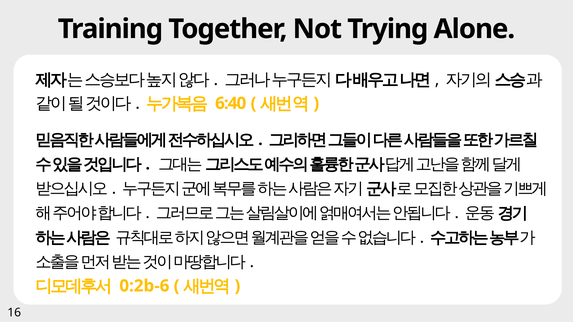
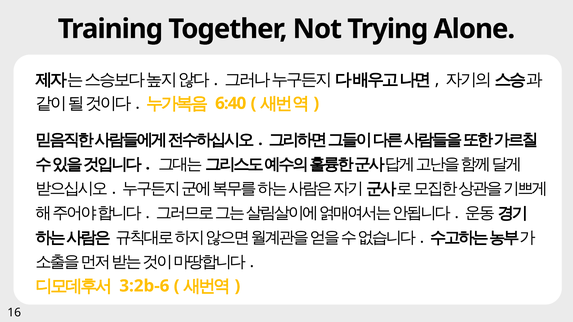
0:2b-6: 0:2b-6 -> 3:2b-6 (144, 286)
